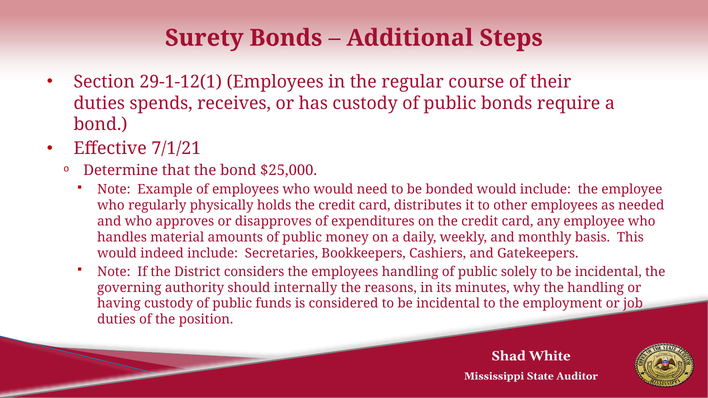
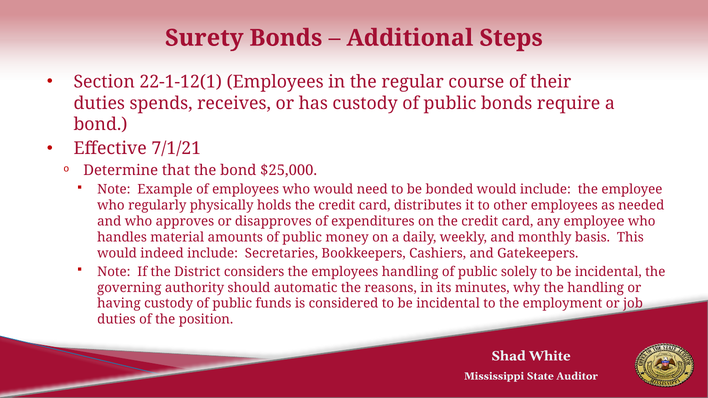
29-1-12(1: 29-1-12(1 -> 22-1-12(1 (181, 82)
internally: internally -> automatic (306, 288)
